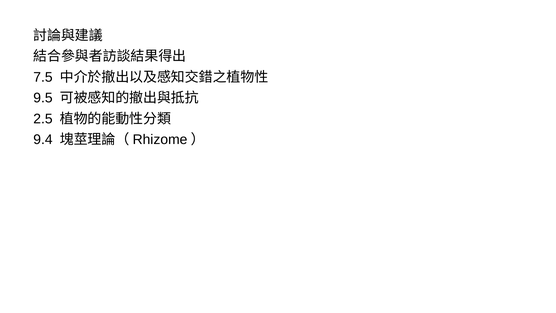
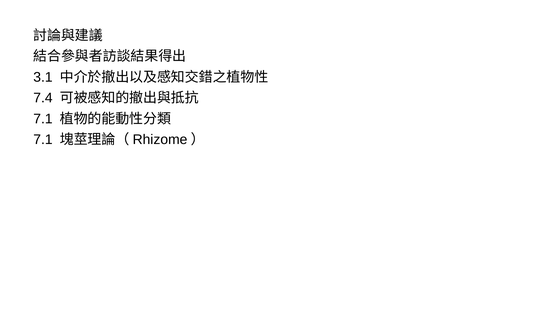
7.5: 7.5 -> 3.1 (43, 77)
9.5: 9.5 -> 7.4 (43, 98)
2.5: 2.5 -> 7.1 (43, 119)
9.4: 9.4 -> 7.1 (43, 140)
